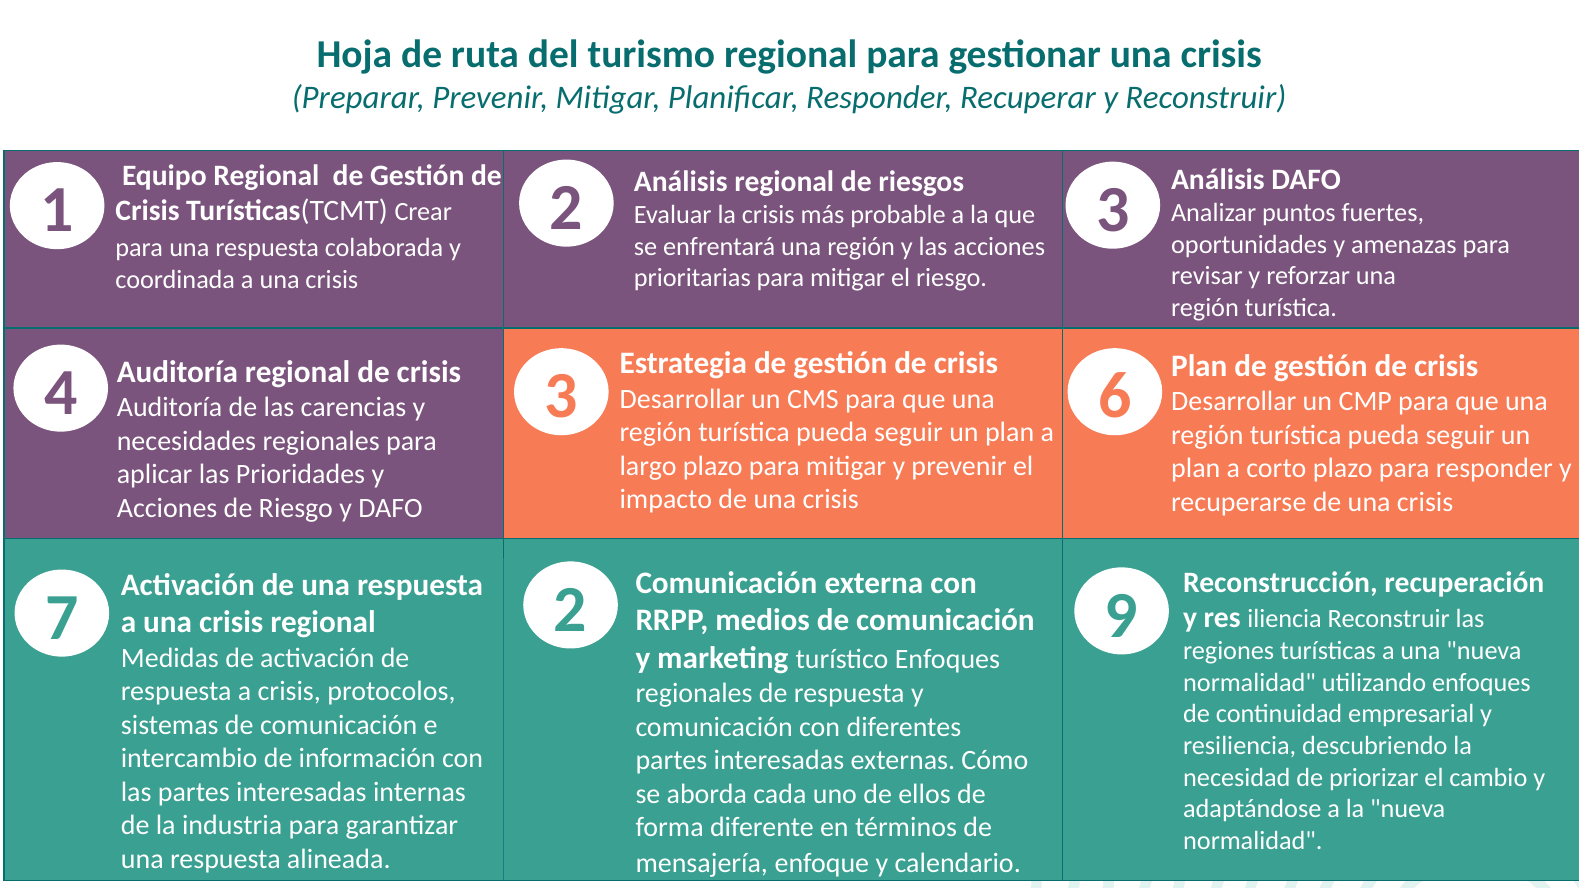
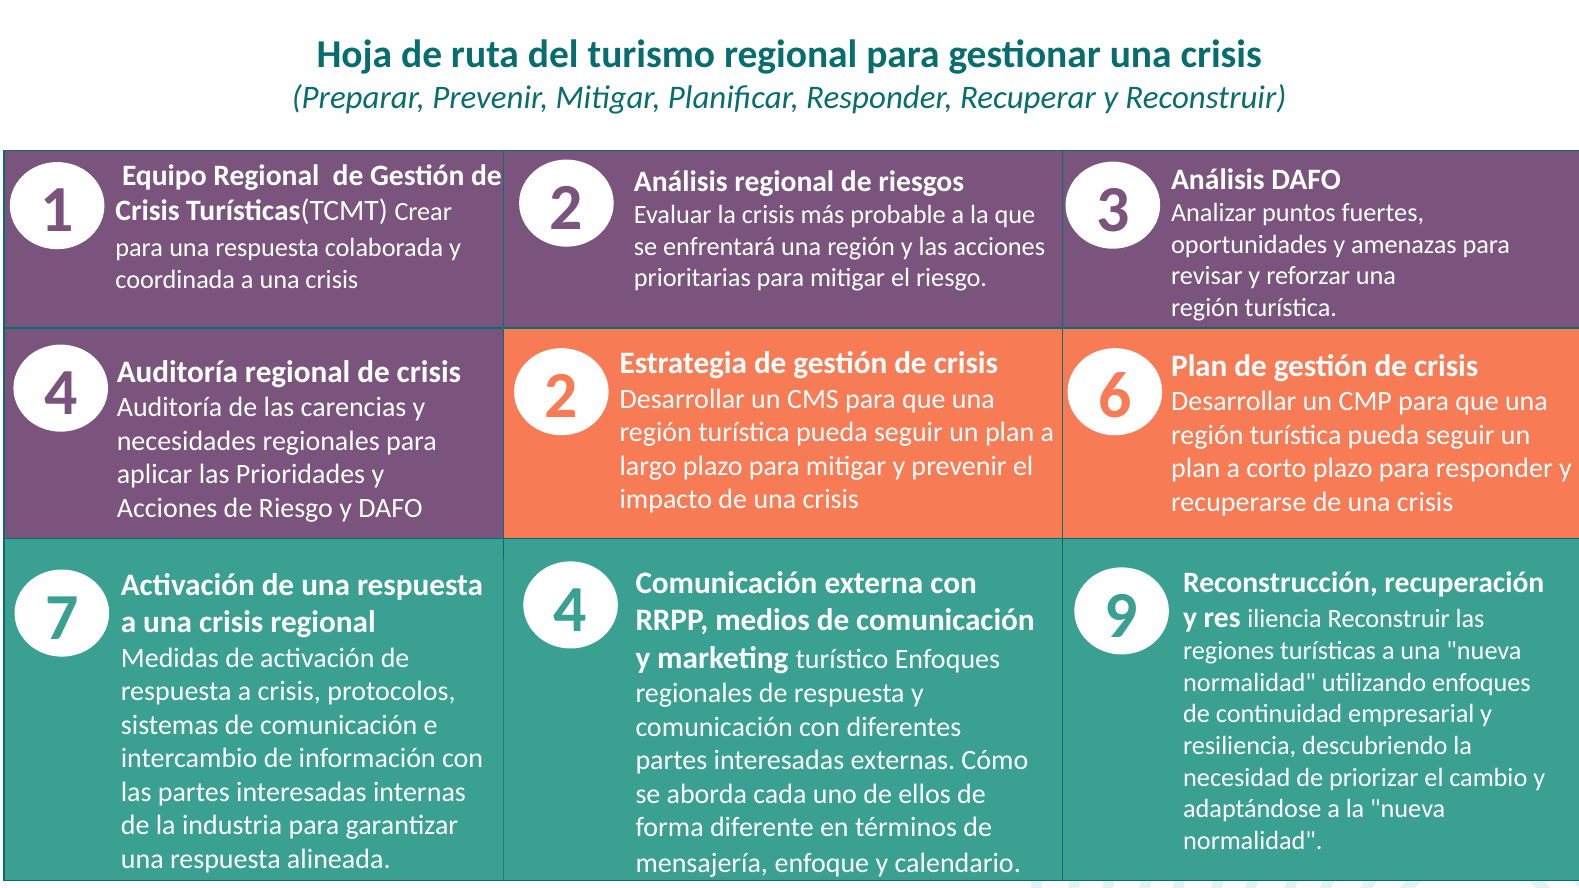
4 3: 3 -> 2 (561, 396)
7 2: 2 -> 4 (571, 610)
